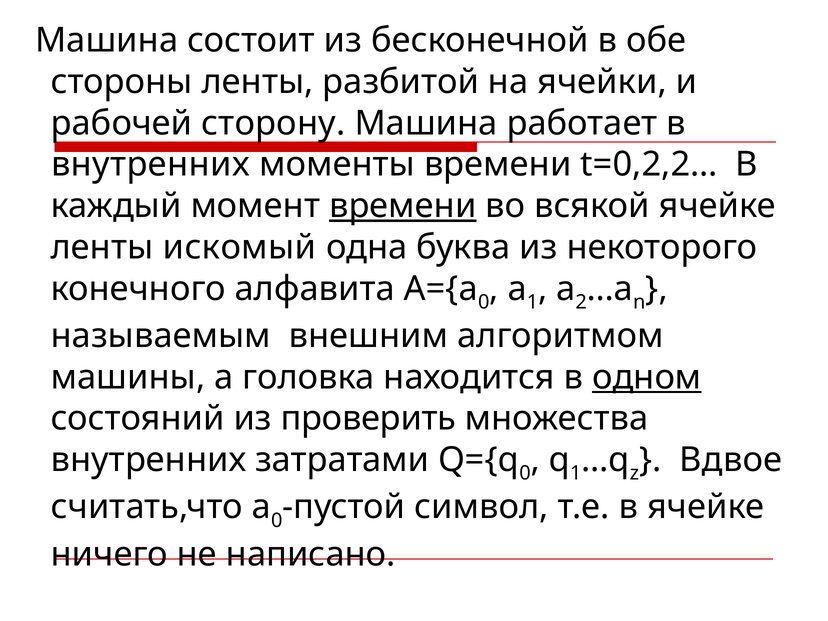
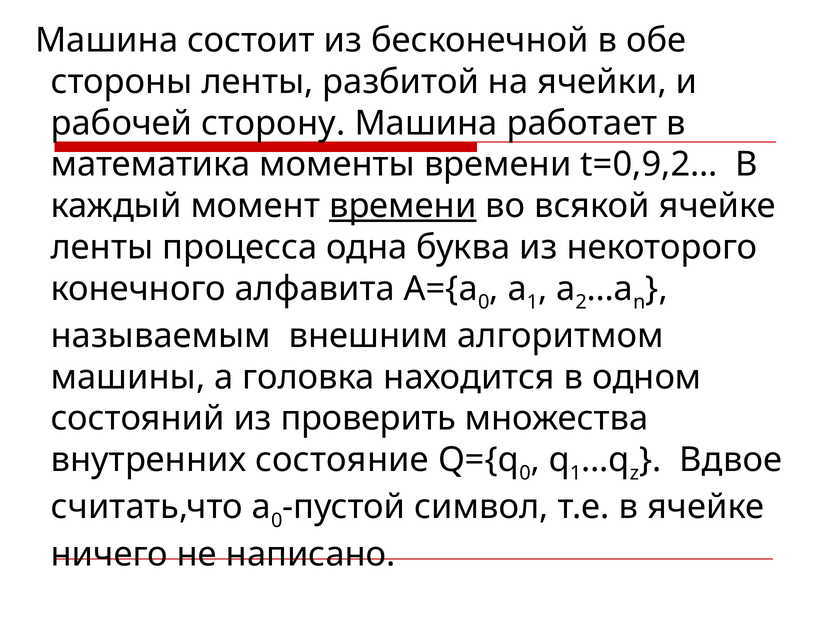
внутренних: внутренних -> математика (151, 165)
t=0,2,2…: t=0,2,2… -> t=0,9,2… (649, 165)
искомый: искомый -> процесса (240, 247)
одном underline: present -> none (647, 377)
затратами: затратами -> состояние (342, 460)
